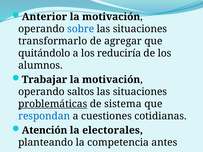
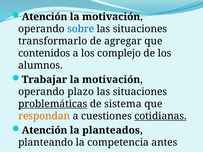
Anterior: Anterior -> Atención (45, 17)
quitándolo: quitándolo -> contenidos (44, 53)
reduciría: reduciría -> complejo (119, 53)
saltos: saltos -> plazo (81, 92)
respondan colour: blue -> orange (44, 116)
cotidianas underline: none -> present (160, 116)
electorales: electorales -> planteados (113, 130)
